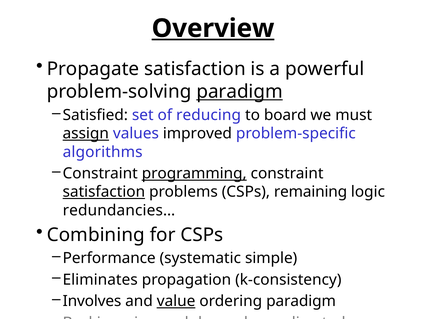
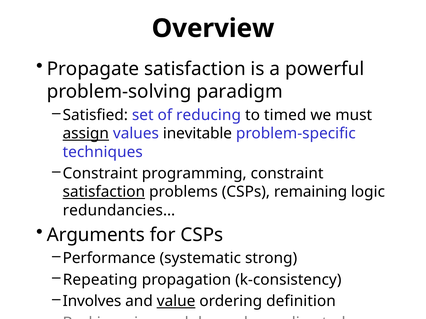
Overview underline: present -> none (213, 28)
paradigm underline: present -> none (240, 92)
board: board -> timed (285, 115)
improved: improved -> inevitable (197, 134)
algorithms: algorithms -> techniques (103, 152)
programming underline: present -> none (194, 174)
Combining: Combining -> Arguments (96, 235)
simple: simple -> strong (271, 259)
Eliminates: Eliminates -> Repeating (100, 280)
ordering paradigm: paradigm -> definition (301, 302)
